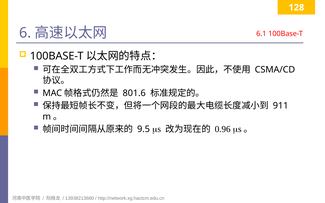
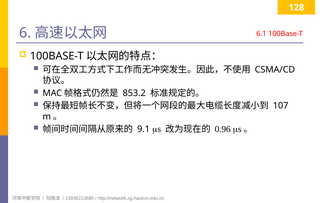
801.6: 801.6 -> 853.2 (134, 93)
911: 911 -> 107 (281, 106)
9.5: 9.5 -> 9.1 (144, 129)
